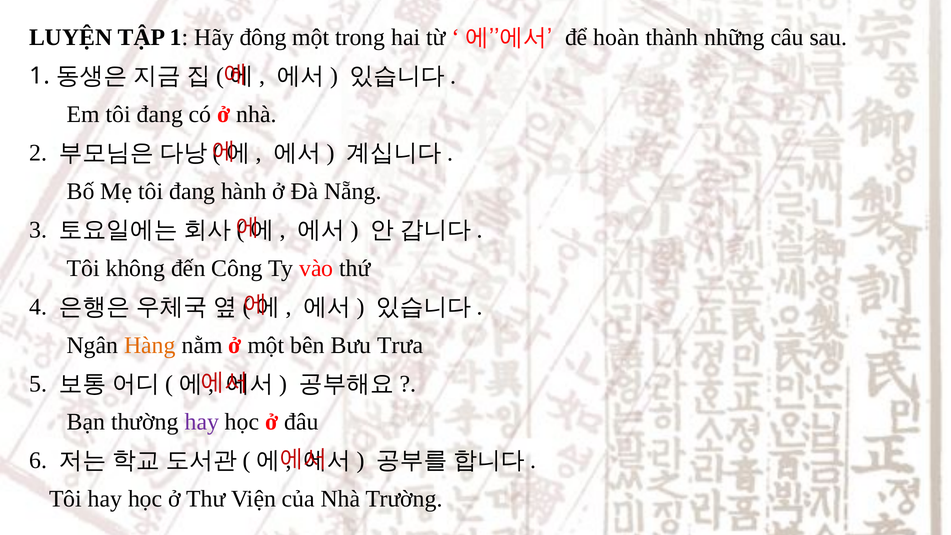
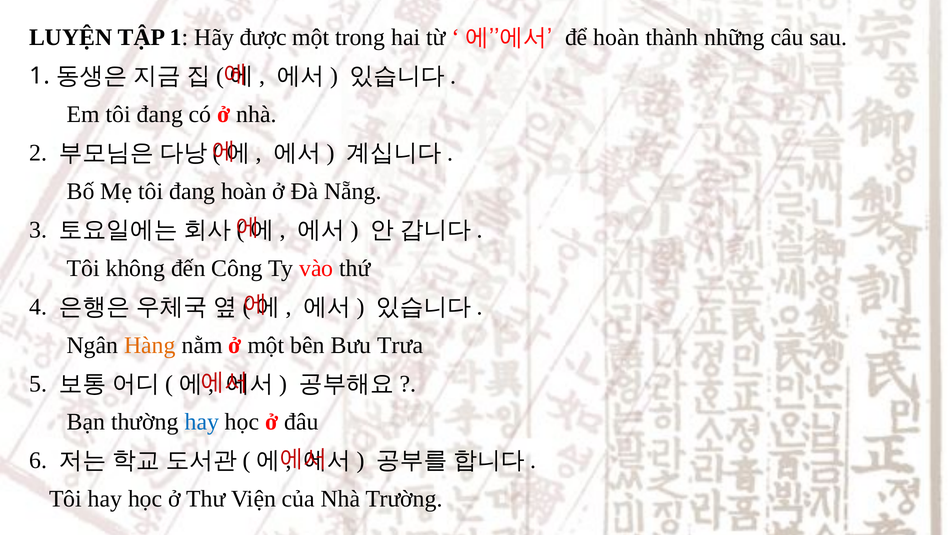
đông: đông -> được (263, 38)
đang hành: hành -> hoàn (244, 191)
hay colour: purple -> blue (202, 422)
